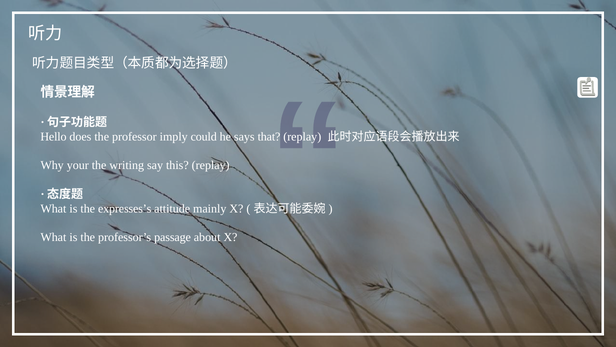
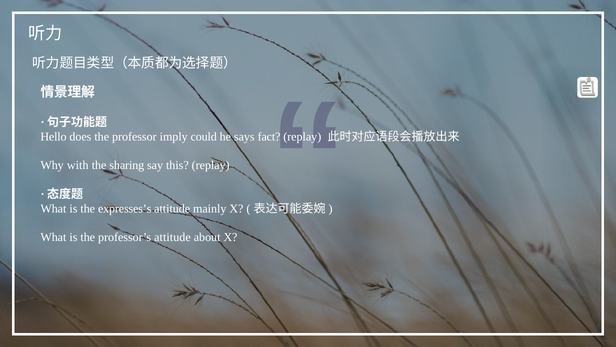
that: that -> fact (269, 136)
your: your -> with (78, 165)
writing: writing -> sharing (127, 165)
professor’s passage: passage -> attitude (172, 237)
